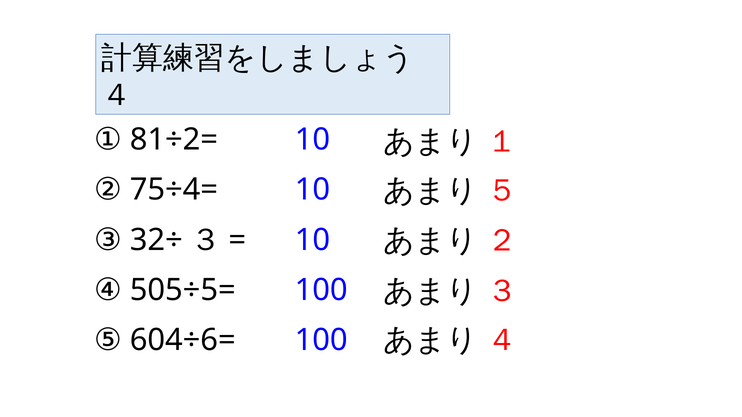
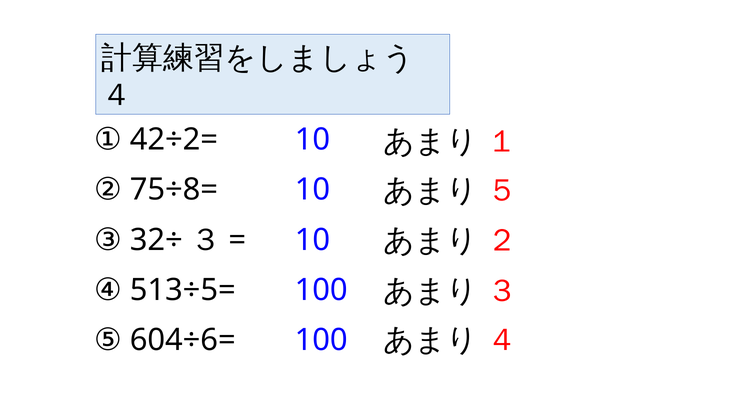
81÷2=: 81÷2= -> 42÷2= (174, 140)
75÷4=: 75÷4= -> 75÷8= (174, 190)
505÷5=: 505÷5= -> 513÷5= (183, 290)
